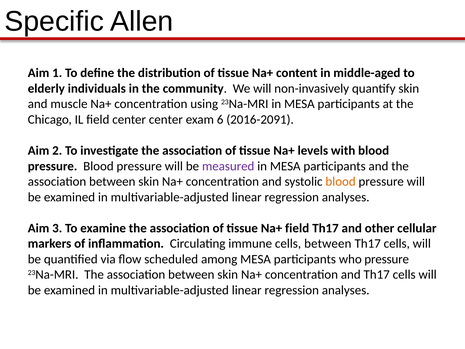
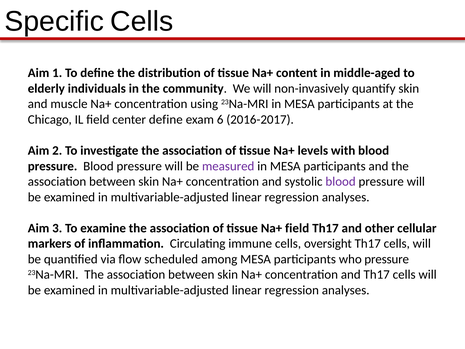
Specific Allen: Allen -> Cells (142, 21)
center center: center -> define (166, 119)
2016-2091: 2016-2091 -> 2016-2017 (260, 119)
blood colour: orange -> purple (341, 181)
cells between: between -> oversight (328, 244)
